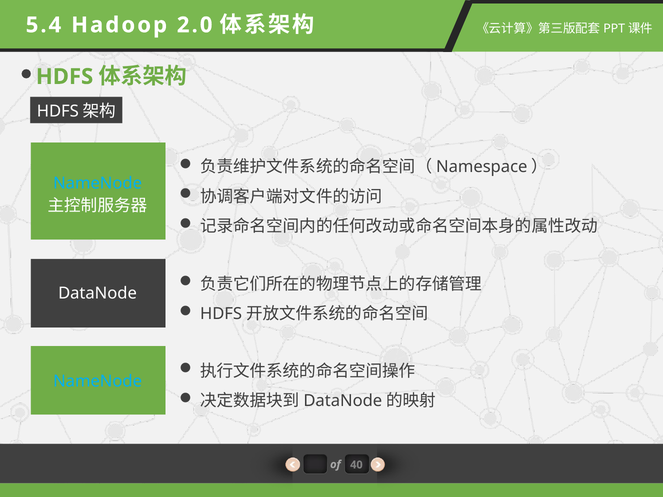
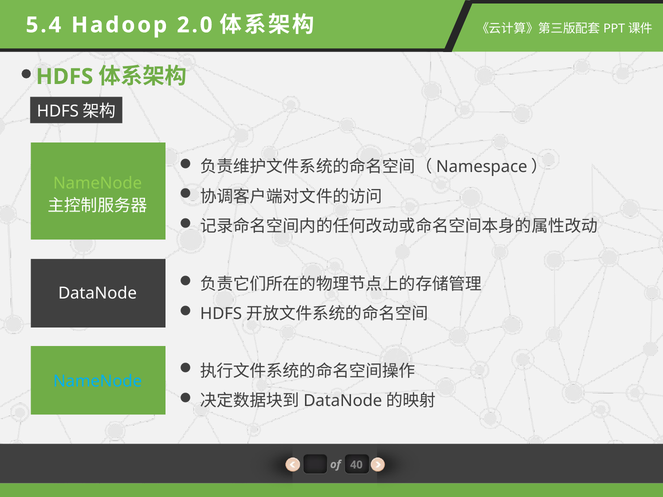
NameNode colour: light blue -> light green (98, 184)
